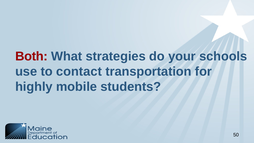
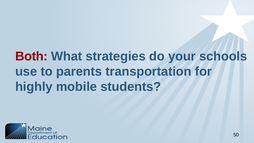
contact: contact -> parents (79, 71)
